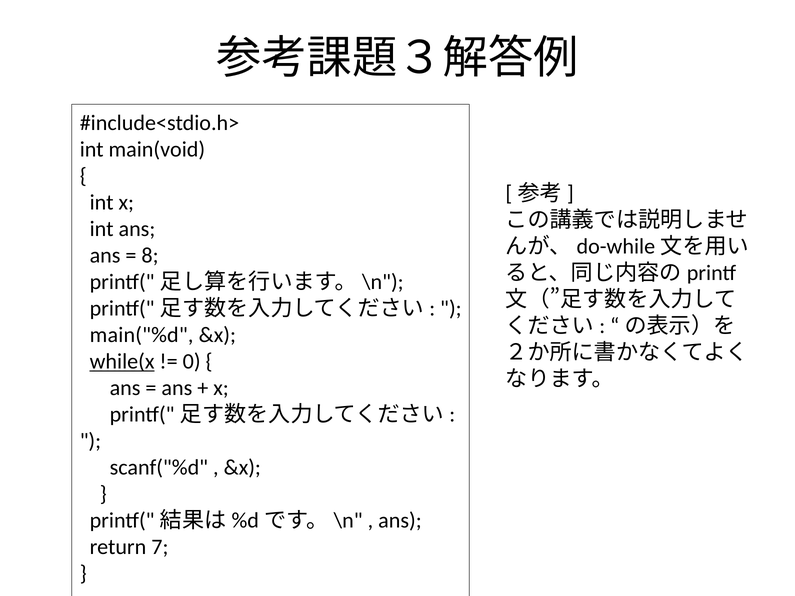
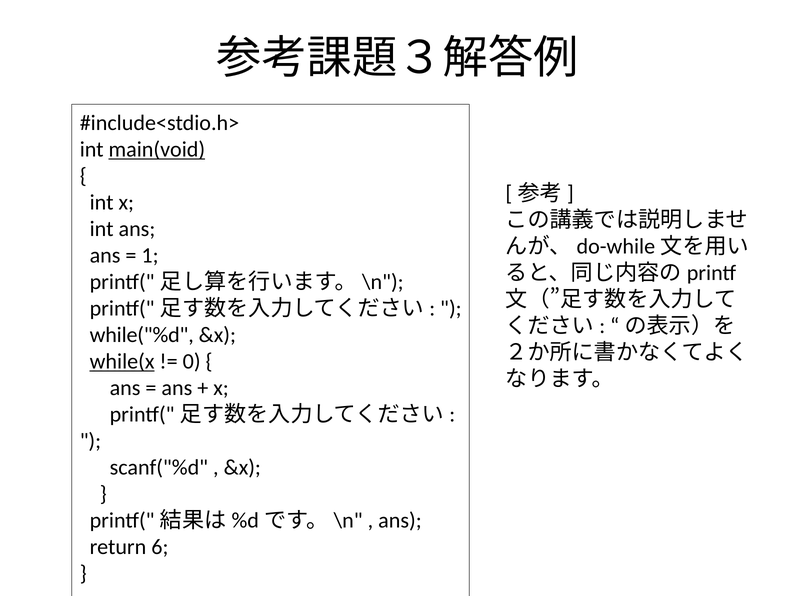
main(void underline: none -> present (157, 150)
8: 8 -> 1 (150, 256)
main("%d: main("%d -> while("%d (142, 335)
7: 7 -> 6 (160, 547)
